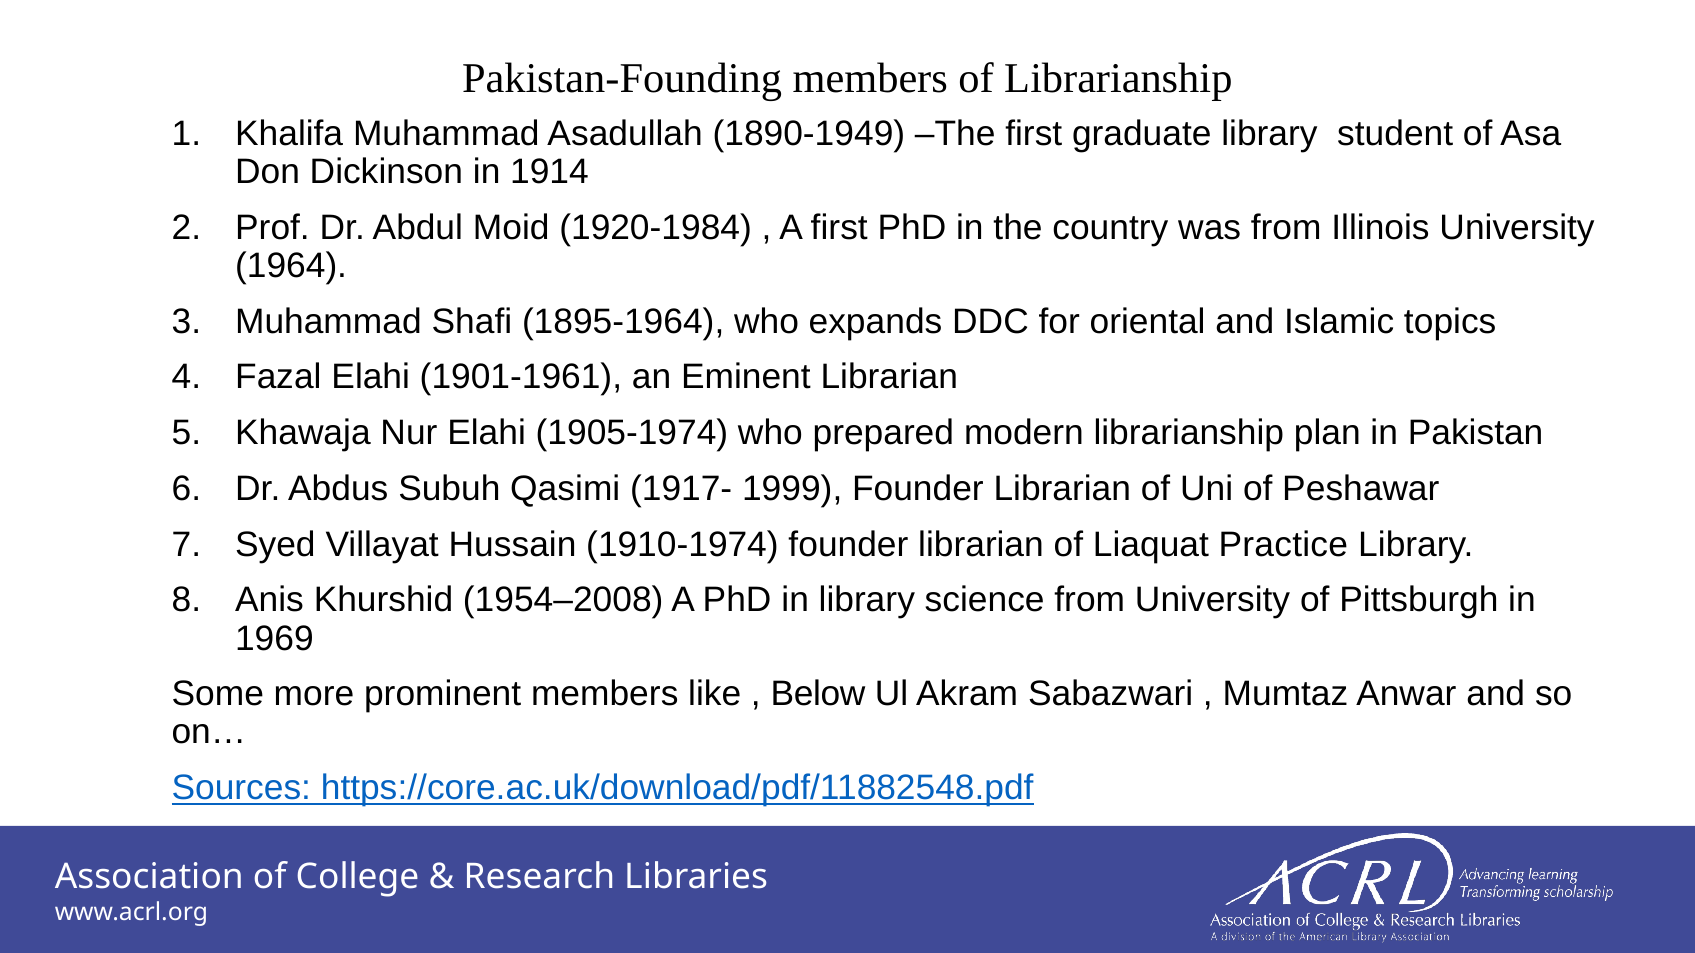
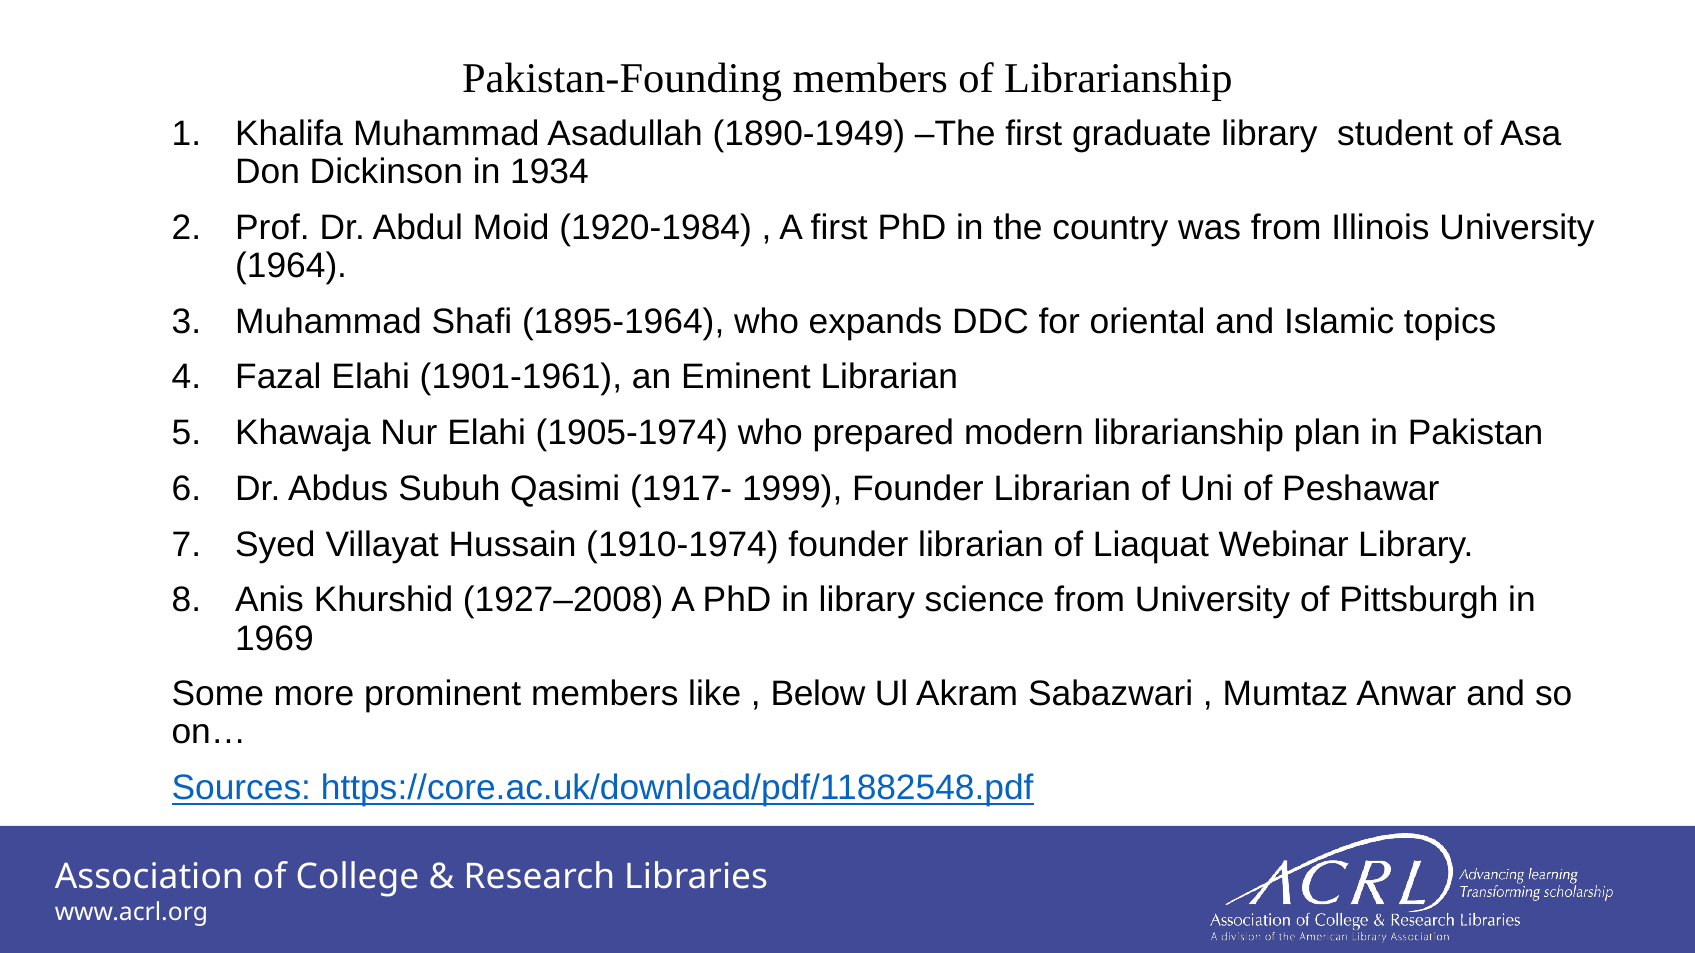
1914: 1914 -> 1934 (549, 172)
Practice: Practice -> Webinar (1284, 545)
1954–2008: 1954–2008 -> 1927–2008 (563, 601)
